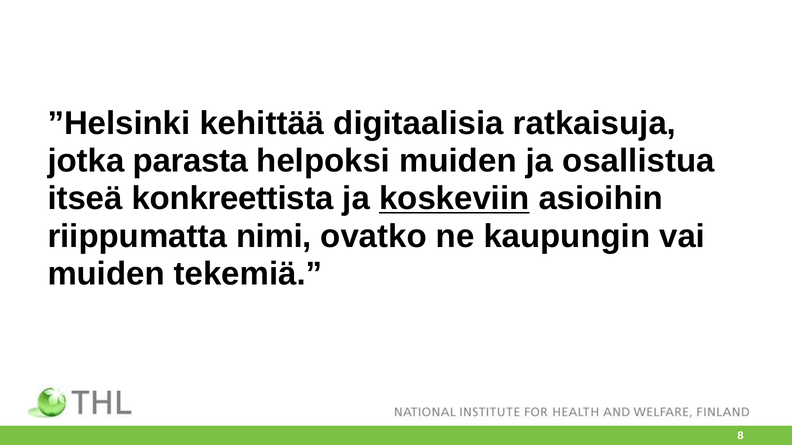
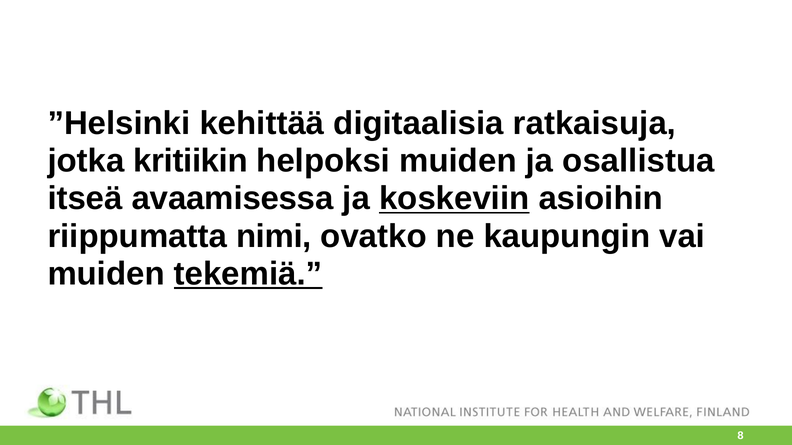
parasta: parasta -> kritiikin (191, 161)
konkreettista: konkreettista -> avaamisessa (233, 199)
tekemiä underline: none -> present (248, 274)
